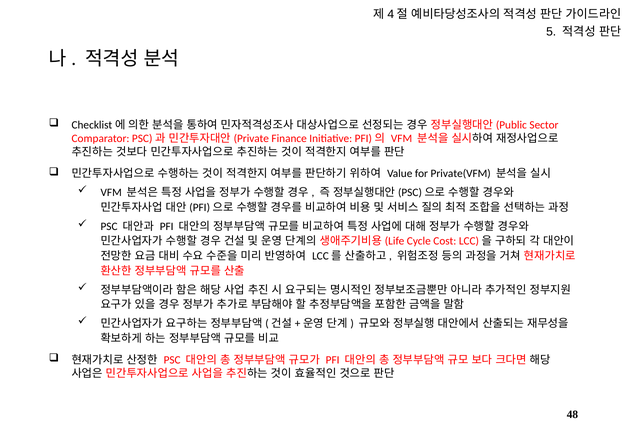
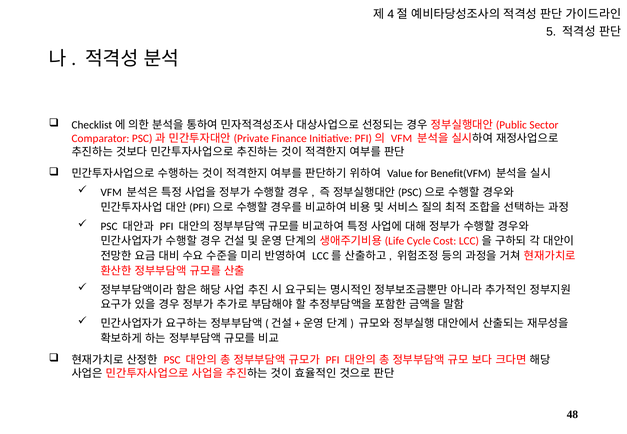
Private(VFM: Private(VFM -> Benefit(VFM (461, 174)
